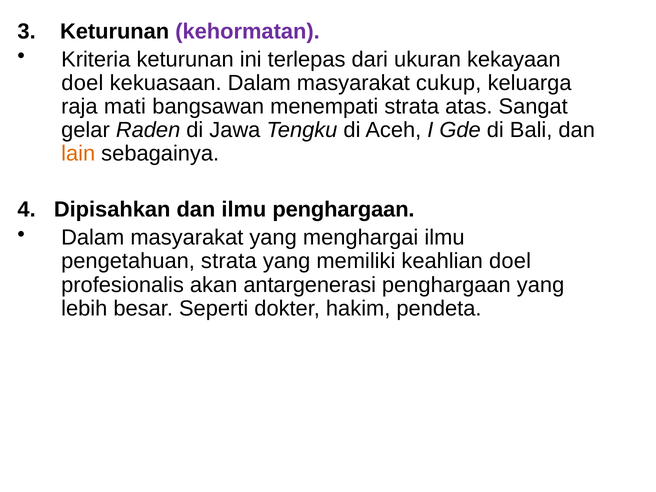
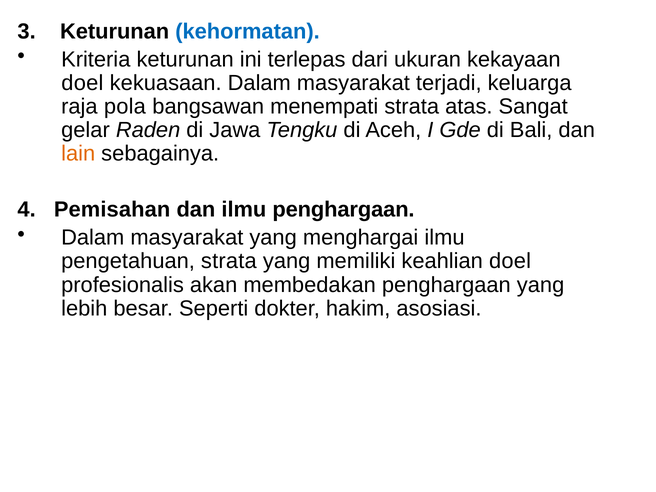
kehormatan colour: purple -> blue (248, 31)
cukup: cukup -> terjadi (449, 83)
mati: mati -> pola (125, 107)
Dipisahkan: Dipisahkan -> Pemisahan (112, 210)
antargenerasi: antargenerasi -> membedakan (310, 285)
pendeta: pendeta -> asosiasi (439, 308)
